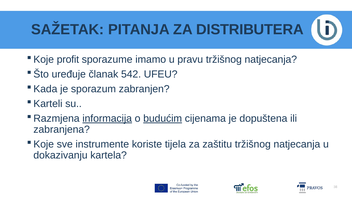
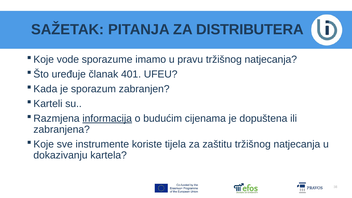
profit: profit -> vode (68, 59)
542: 542 -> 401 (131, 74)
budućim underline: present -> none (163, 118)
